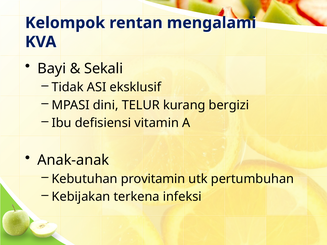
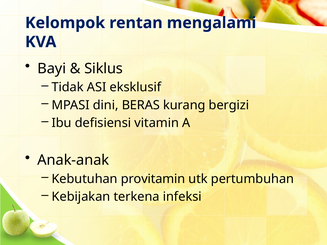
Sekali: Sekali -> Siklus (104, 69)
TELUR: TELUR -> BERAS (141, 105)
